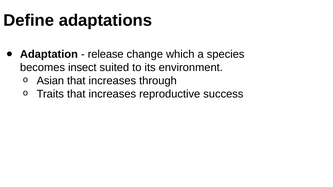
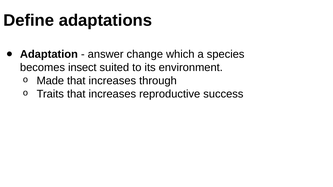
release: release -> answer (106, 54)
Asian: Asian -> Made (50, 81)
